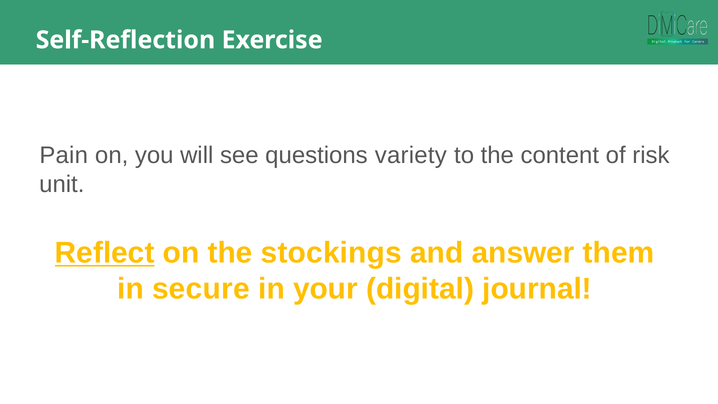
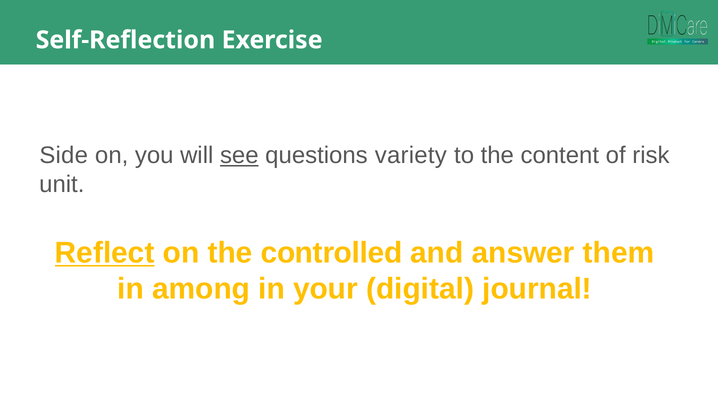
Pain: Pain -> Side (64, 155)
see underline: none -> present (239, 155)
stockings: stockings -> controlled (332, 253)
secure: secure -> among (201, 289)
